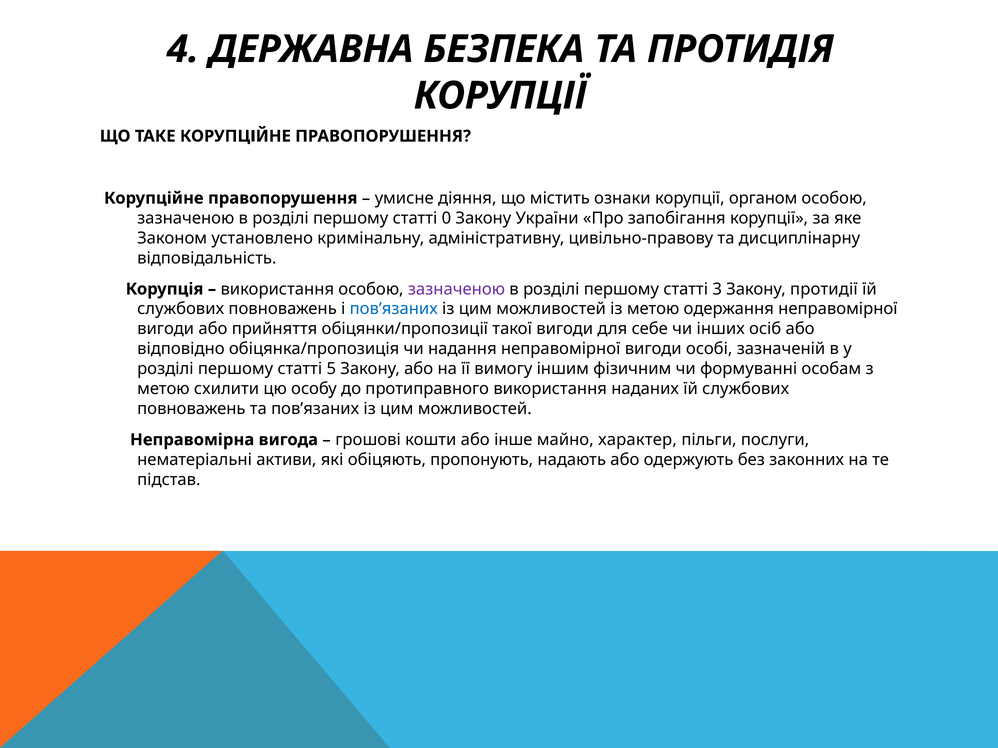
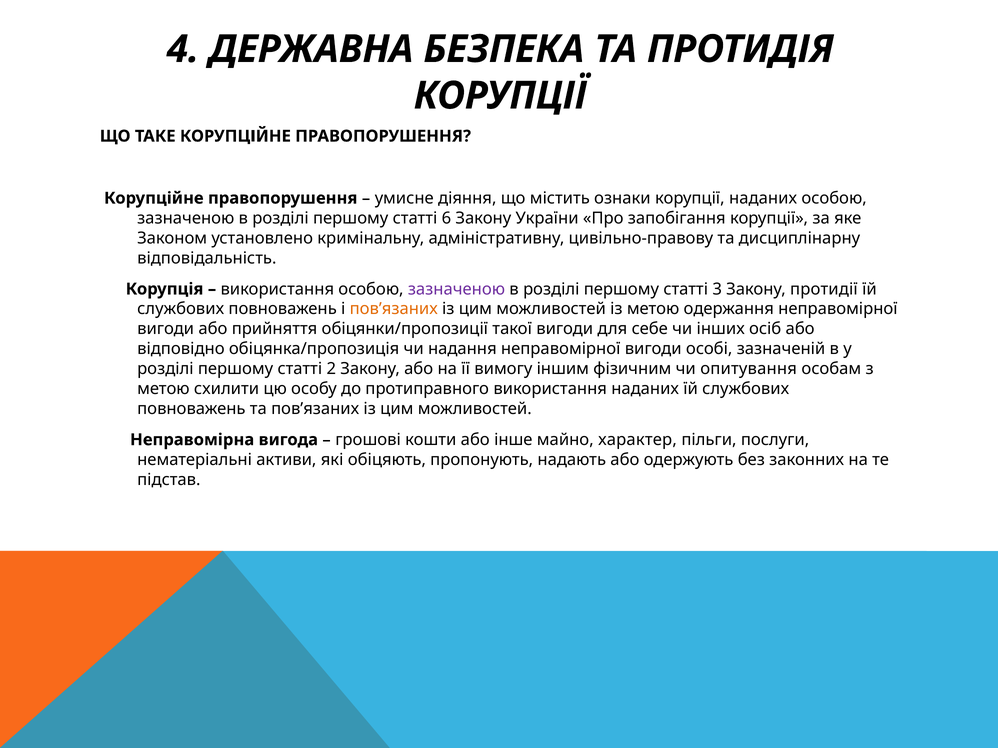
корупції органом: органом -> наданих (763, 198)
0: 0 -> 6 (446, 218)
пов’язаних colour: blue -> orange (394, 309)
5: 5 -> 2 (331, 369)
формуванні: формуванні -> опитування (749, 369)
